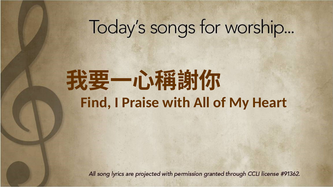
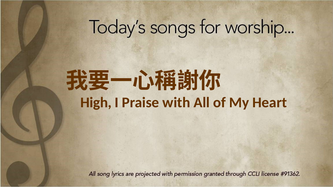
Find: Find -> High (96, 103)
